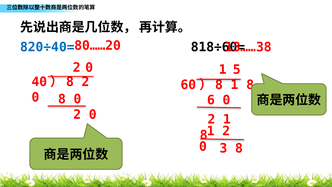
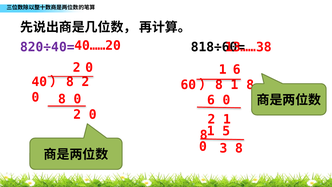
80……20: 80……20 -> 40……20 (98, 45)
820÷40= colour: blue -> purple (47, 47)
0 5: 5 -> 6 (237, 70)
1 2: 2 -> 5 (226, 131)
